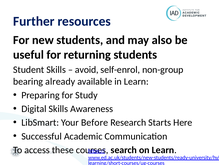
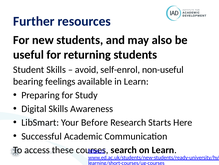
non-group: non-group -> non-useful (163, 69)
already: already -> feelings (60, 81)
